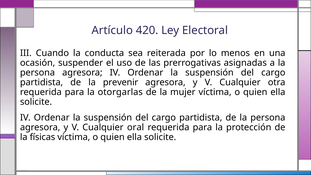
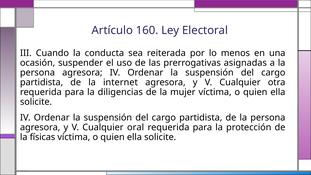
420: 420 -> 160 (147, 30)
prevenir: prevenir -> internet (120, 82)
otorgarlas: otorgarlas -> diligencias (120, 92)
